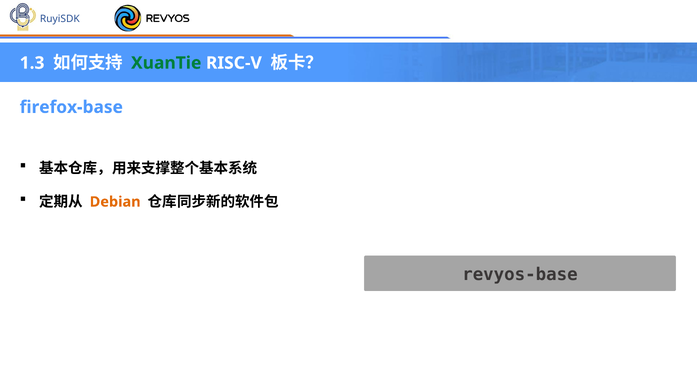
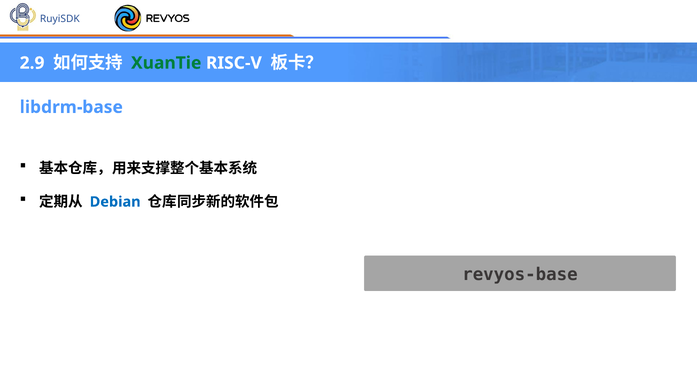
1.3: 1.3 -> 2.9 (32, 63)
firefox-base: firefox-base -> libdrm-base (71, 107)
Debian colour: orange -> blue (115, 202)
